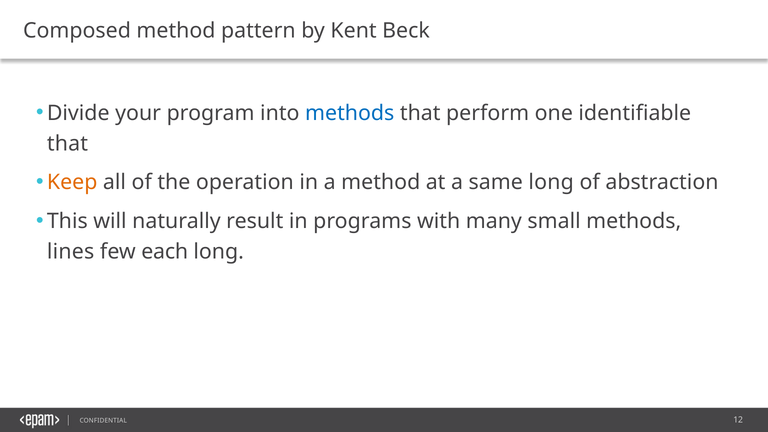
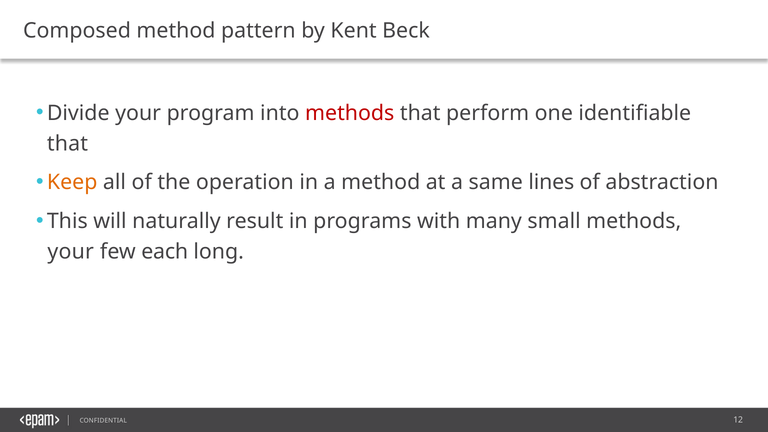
methods colour: blue -> red (350, 113)
same long: long -> lines (551, 182)
lines: lines -> your (71, 252)
